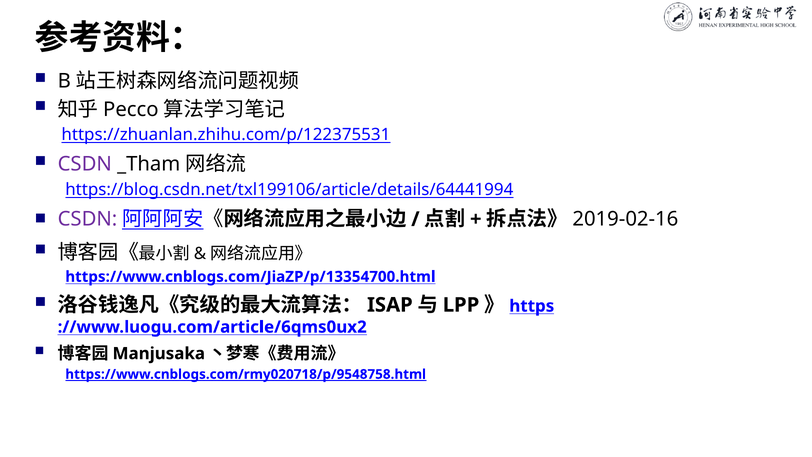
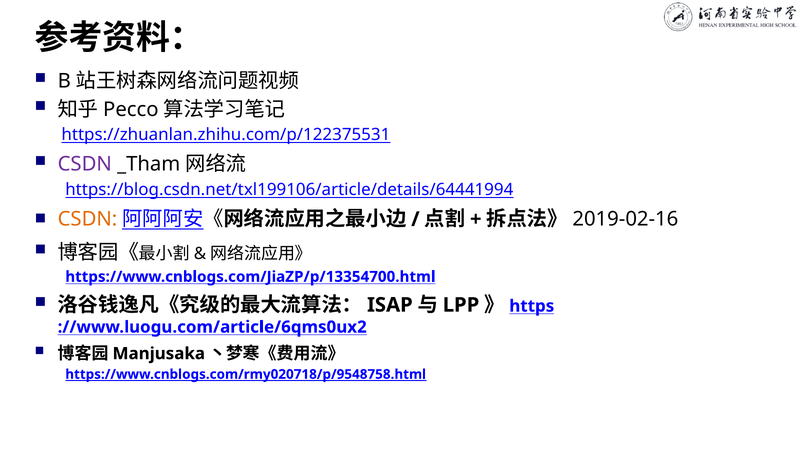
CSDN colour: purple -> orange (87, 219)
